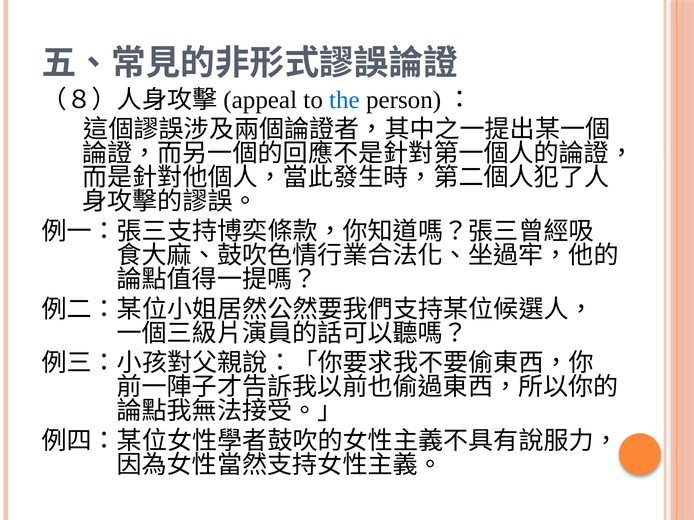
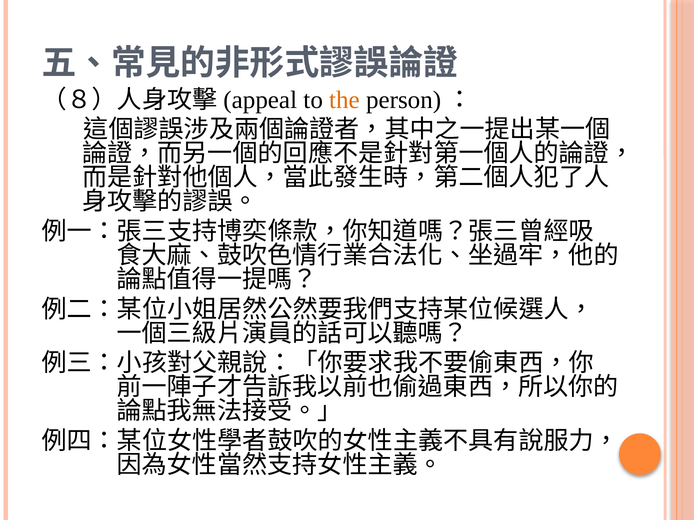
the colour: blue -> orange (344, 100)
